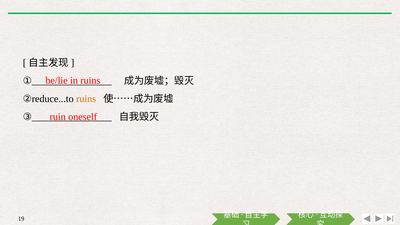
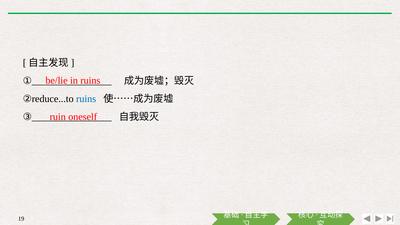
ruins colour: orange -> blue (86, 99)
